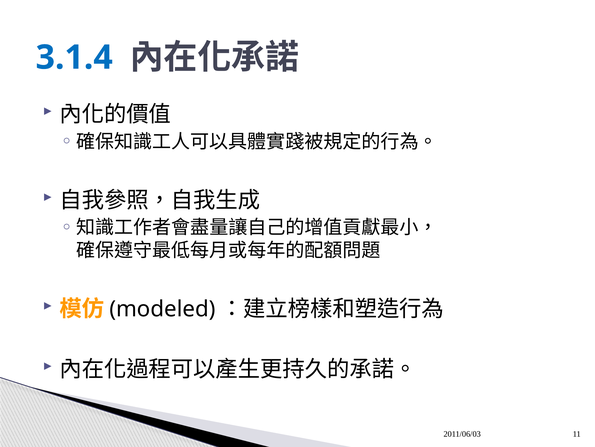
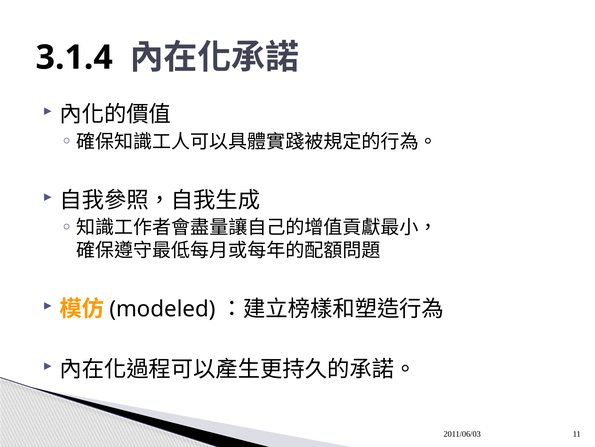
3.1.4 colour: blue -> black (74, 57)
